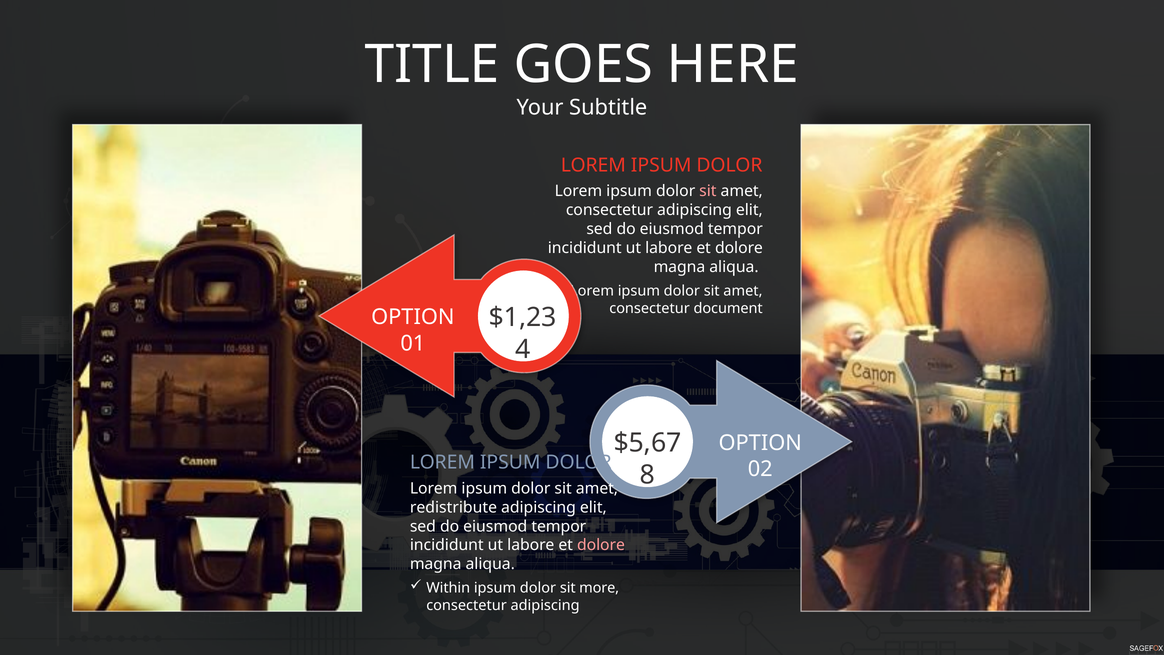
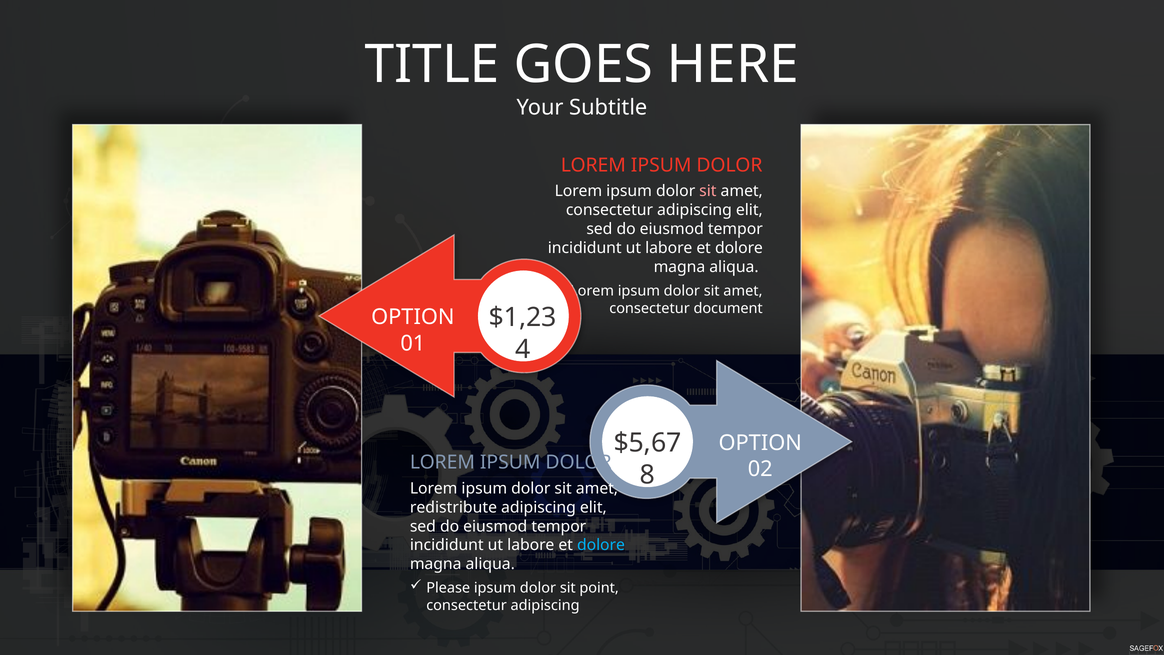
dolore colour: pink -> light blue (601, 545)
Within: Within -> Please (448, 588)
more: more -> point (599, 588)
